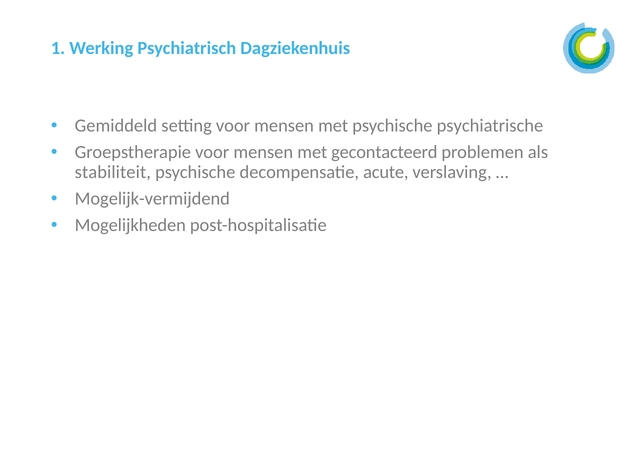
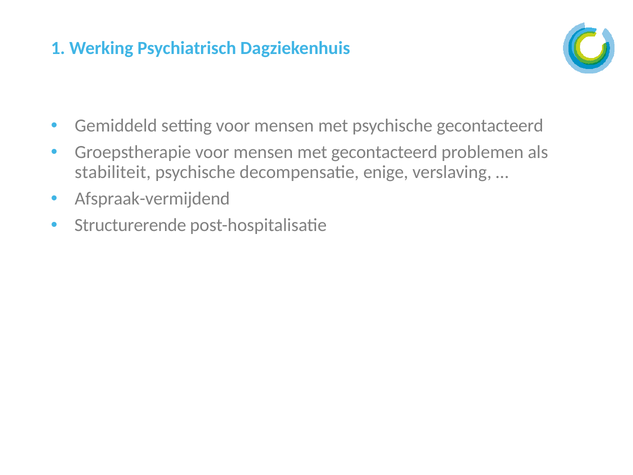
psychische psychiatrische: psychiatrische -> gecontacteerd (490, 126)
acute: acute -> enige (386, 172)
Mogelijk-vermijdend: Mogelijk-vermijdend -> Afspraak-vermijdend (152, 199)
Mogelijkheden: Mogelijkheden -> Structurerende (130, 225)
